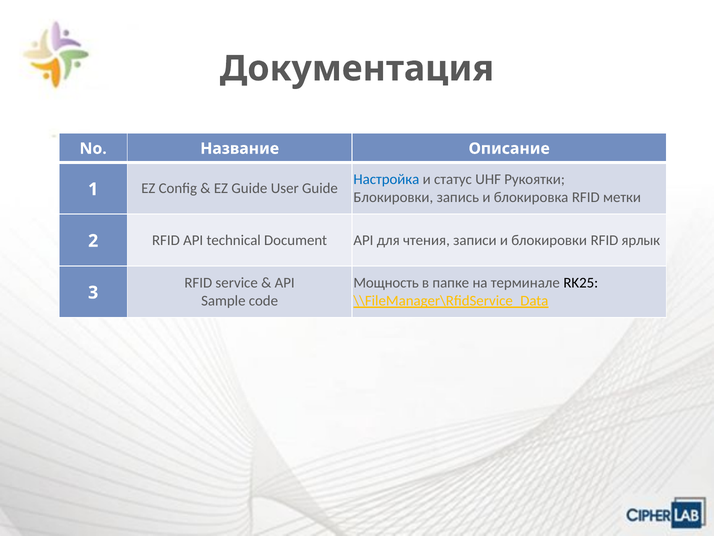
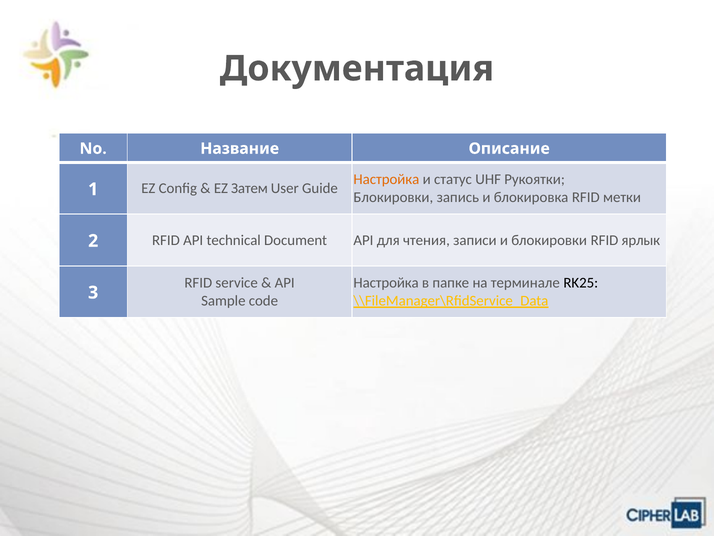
Настройка colour: blue -> orange (386, 179)
EZ Guide: Guide -> Затем (249, 188)
Мощность: Мощность -> Настройка (386, 282)
